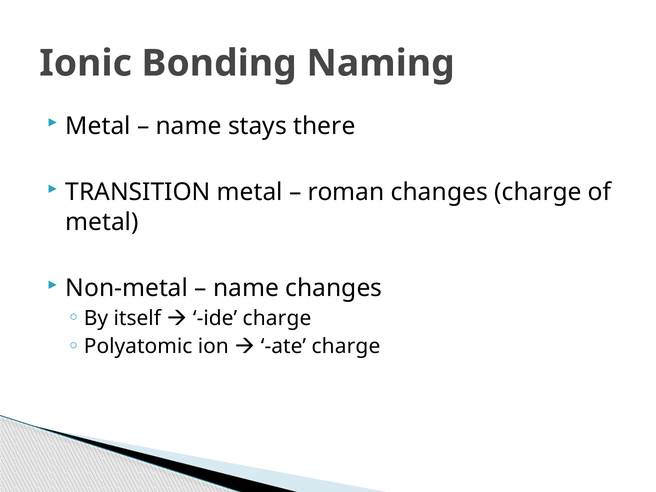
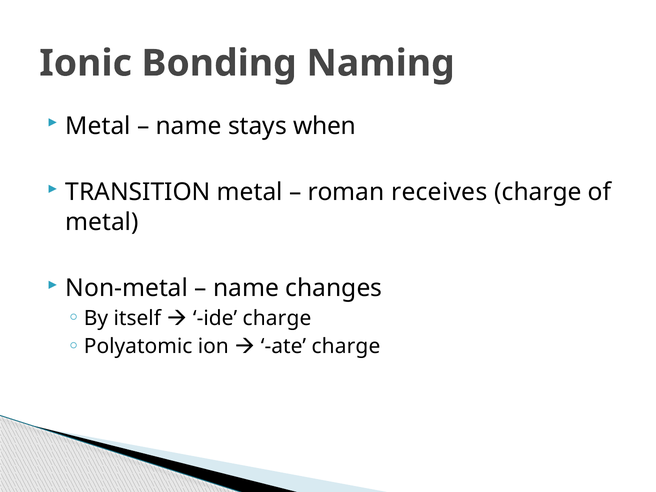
there: there -> when (325, 126)
roman changes: changes -> receives (439, 192)
